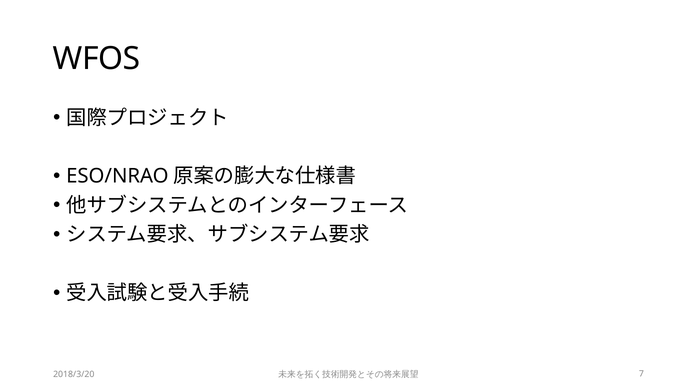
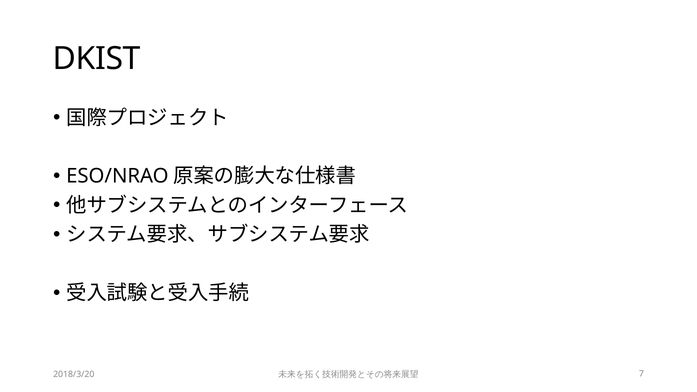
WFOS: WFOS -> DKIST (97, 59)
